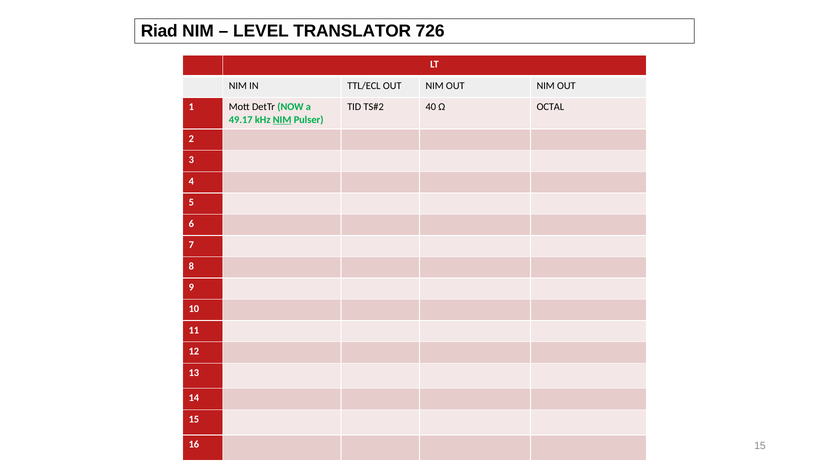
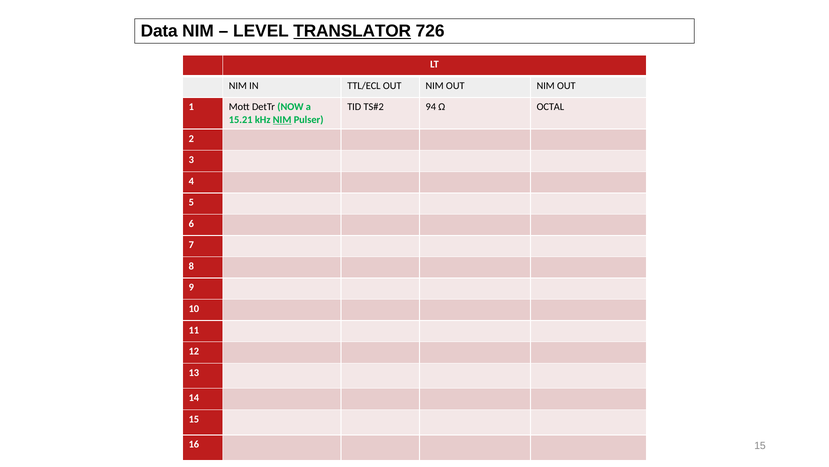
Riad: Riad -> Data (159, 31)
TRANSLATOR underline: none -> present (352, 31)
40: 40 -> 94 (431, 107)
49.17: 49.17 -> 15.21 (241, 120)
